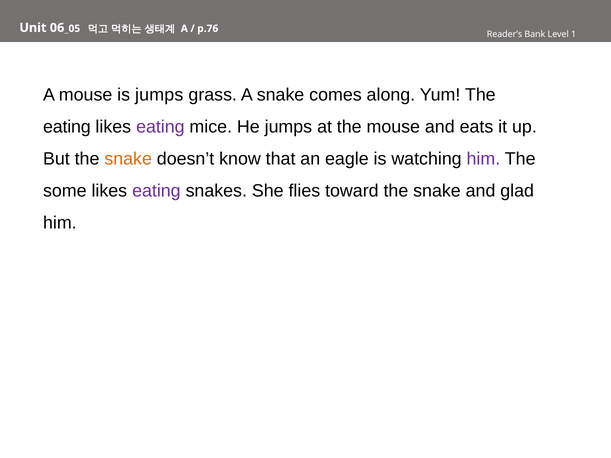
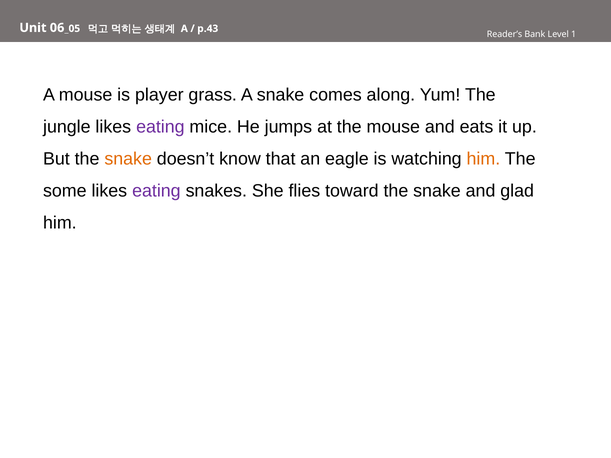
p.76: p.76 -> p.43 (208, 29)
is jumps: jumps -> player (159, 95)
eating: eating -> jungle (67, 127)
him colour: purple -> orange (483, 159)
